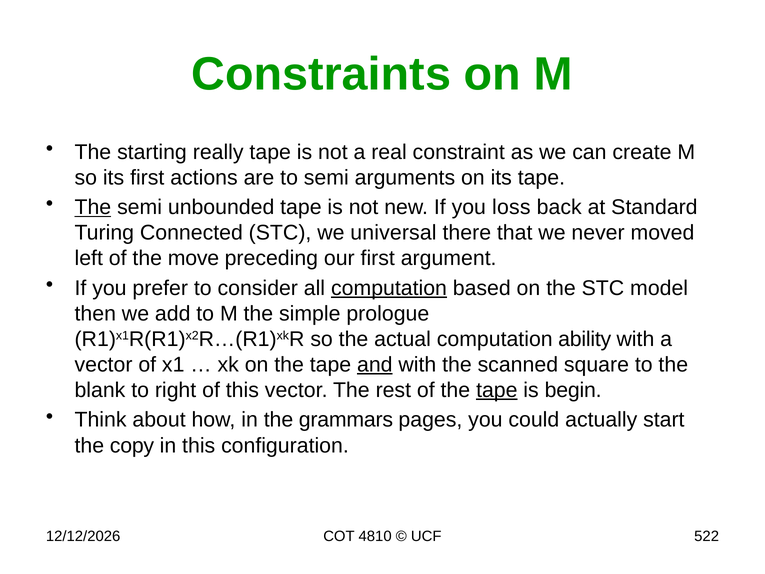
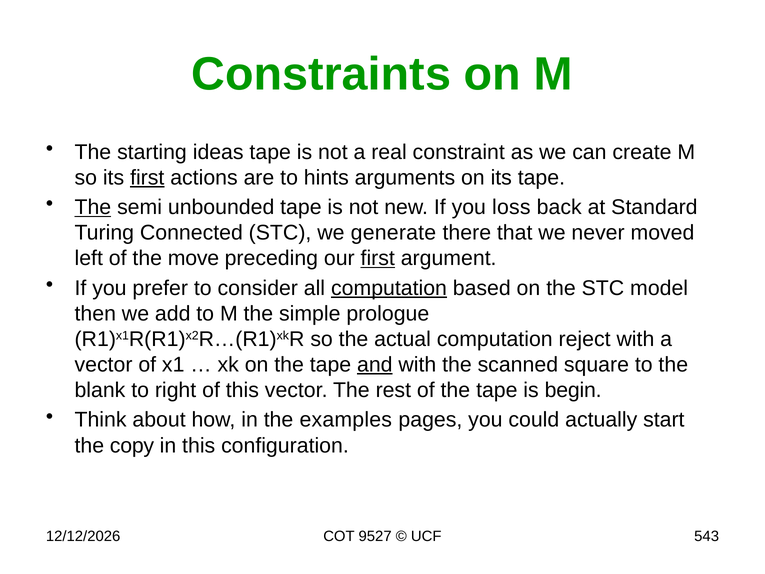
really: really -> ideas (218, 152)
first underline: none -> present (147, 177)
to semi: semi -> hints (326, 177)
universal: universal -> generate (393, 233)
first underline: none -> present (378, 258)
ability: ability -> reject (585, 339)
tape underline: present -> none (497, 390)
grammars: grammars -> examples (346, 420)
4810: 4810 -> 9527 (375, 536)
522: 522 -> 543 (707, 536)
